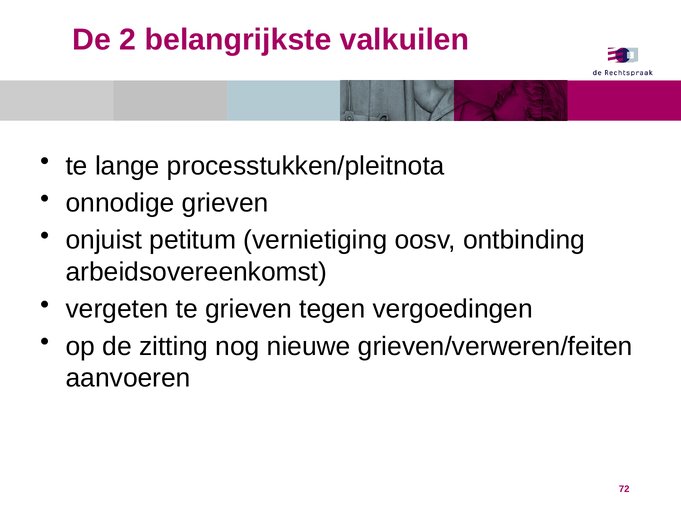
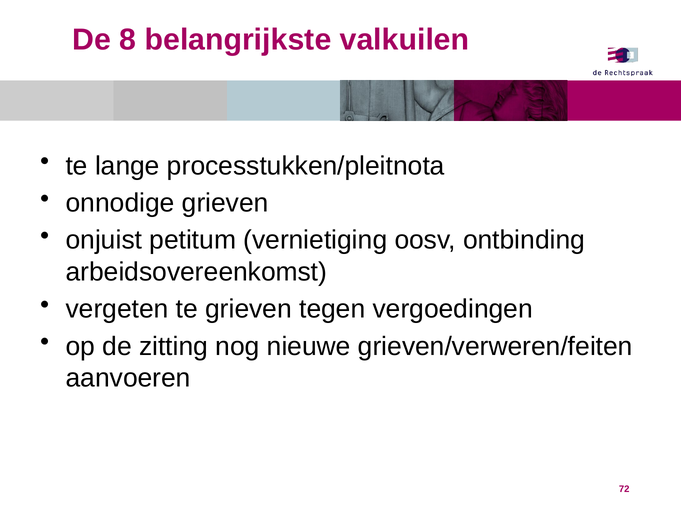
2: 2 -> 8 (128, 40)
